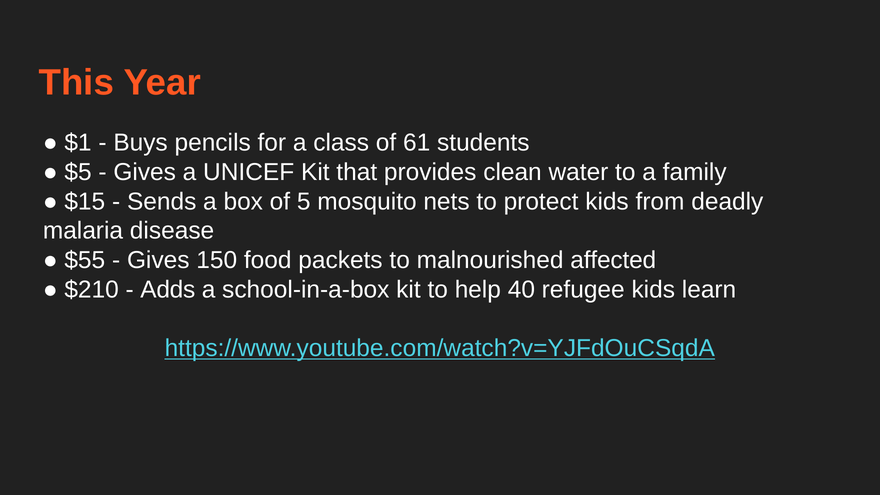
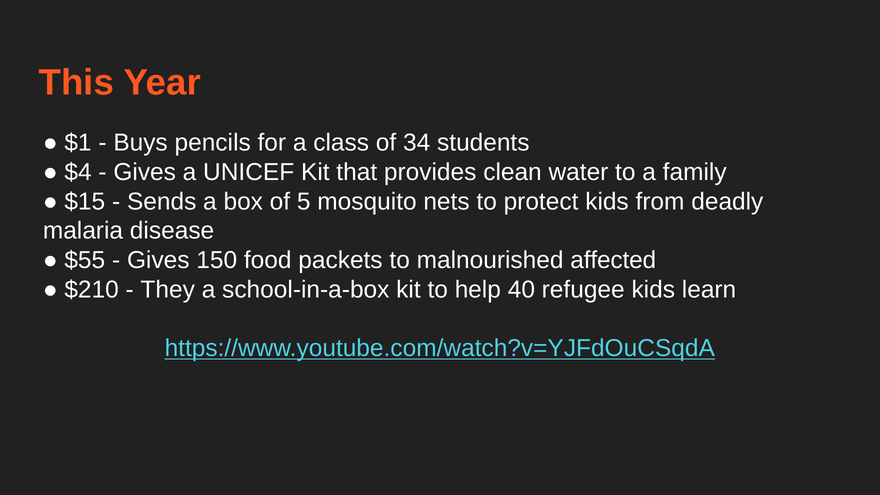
61: 61 -> 34 (417, 143)
$5: $5 -> $4 (78, 172)
Adds: Adds -> They (168, 290)
